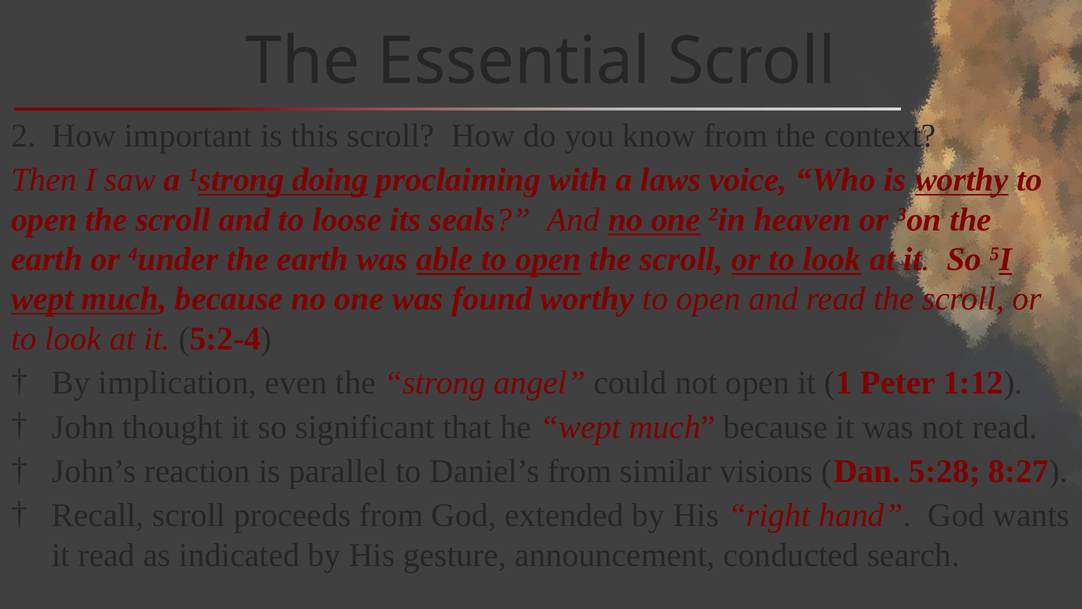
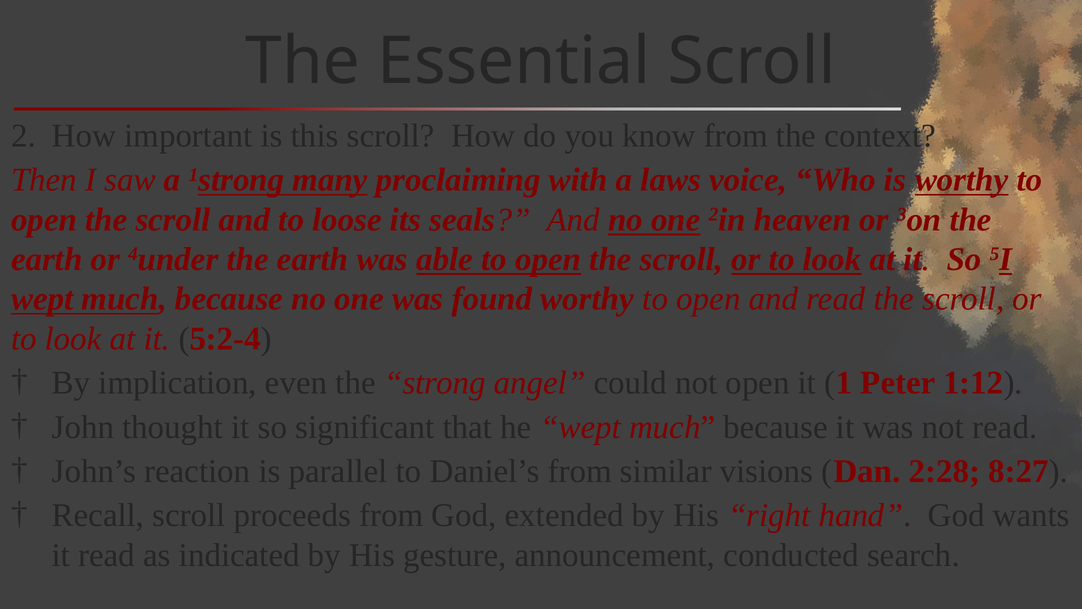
doing: doing -> many (330, 180)
5:28: 5:28 -> 2:28 (944, 471)
